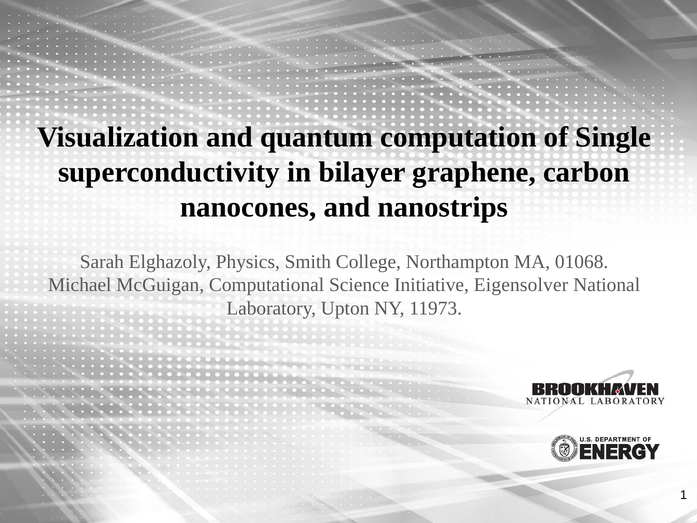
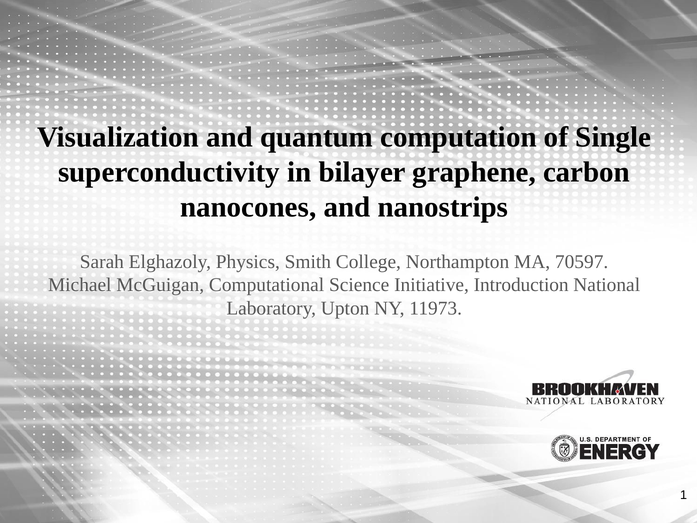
01068: 01068 -> 70597 (582, 262)
Eigensolver: Eigensolver -> Introduction (521, 285)
